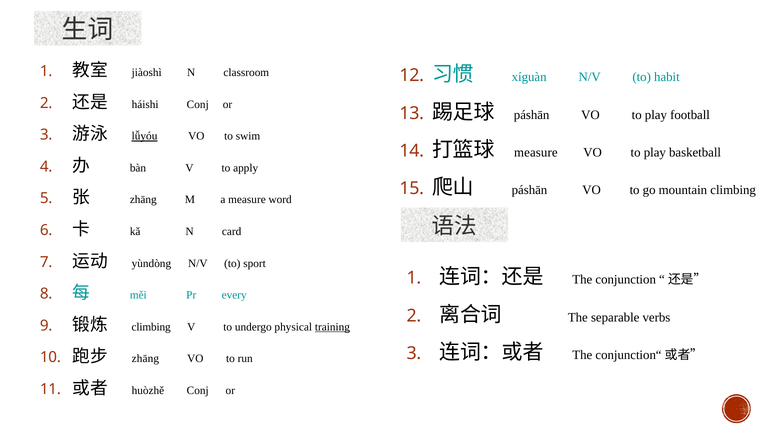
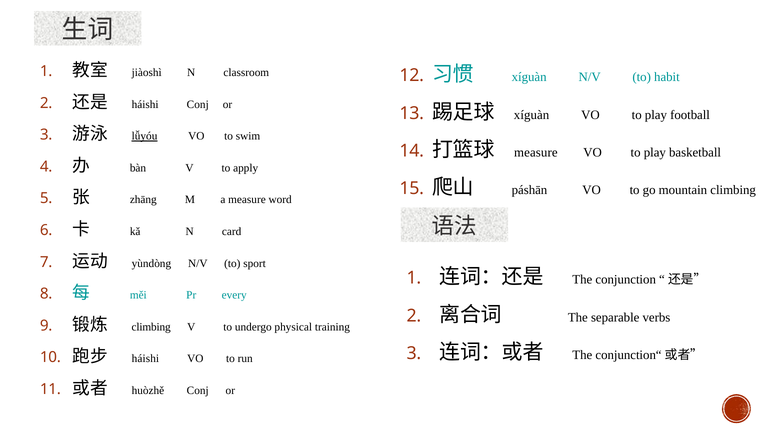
páshān: páshān -> xíguàn (532, 115)
training underline: present -> none (332, 327)
zhāng: zhāng -> háishi (145, 359)
